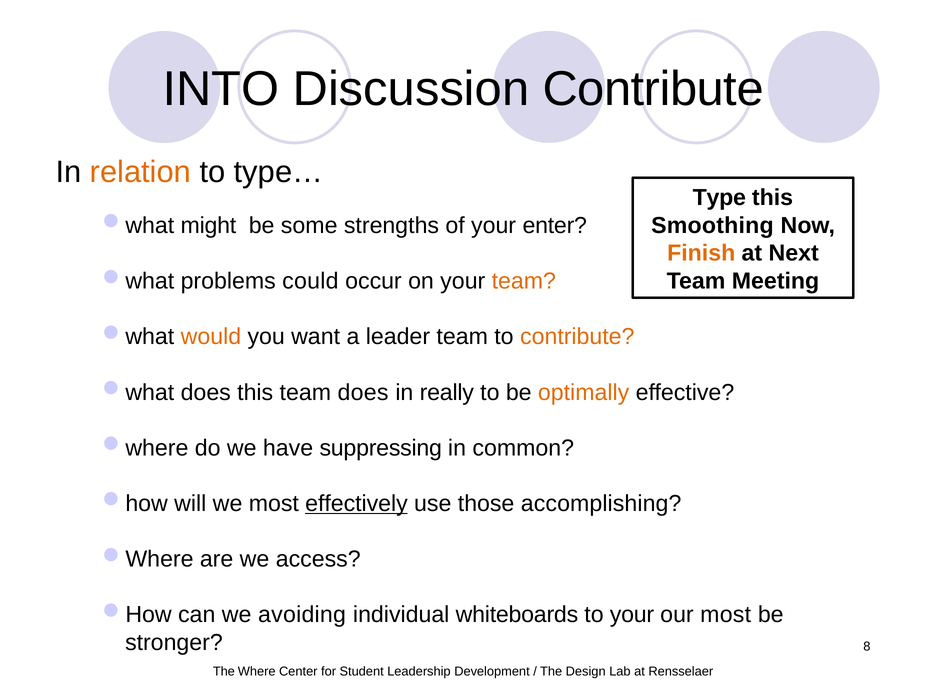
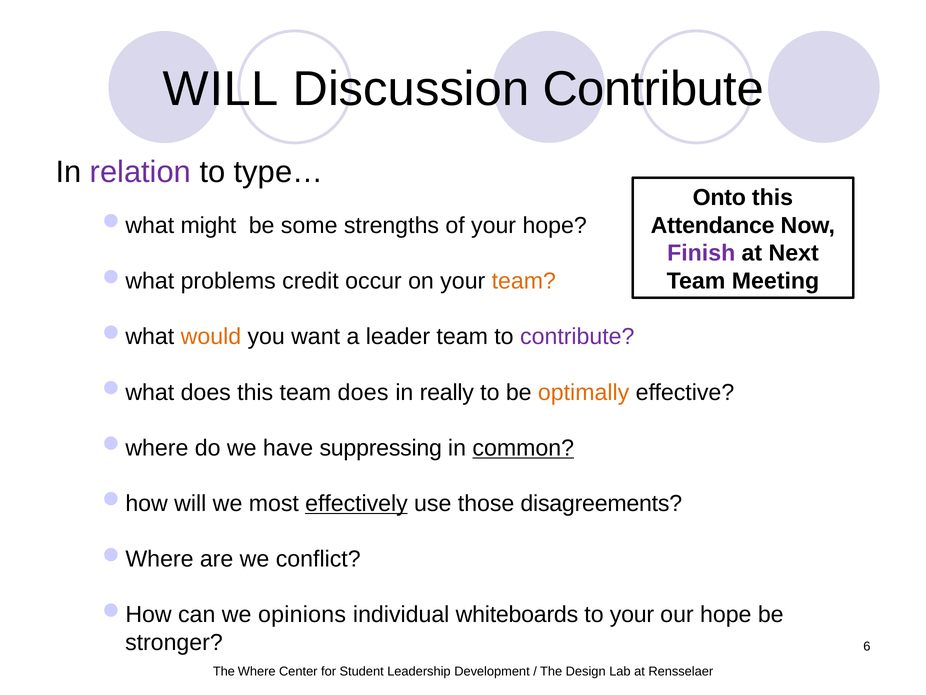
INTO: INTO -> WILL (221, 89)
relation colour: orange -> purple (140, 172)
Type: Type -> Onto (719, 198)
your enter: enter -> hope (555, 225)
Smoothing: Smoothing -> Attendance (713, 225)
Finish colour: orange -> purple (701, 253)
could: could -> credit (310, 281)
contribute colour: orange -> purple (577, 337)
common underline: none -> present (523, 448)
accomplishing: accomplishing -> disagreements (601, 503)
access: access -> conflict (318, 559)
avoiding: avoiding -> opinions (302, 614)
our most: most -> hope (726, 614)
8: 8 -> 6 (867, 646)
